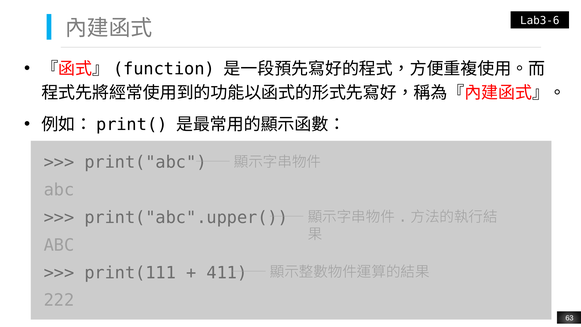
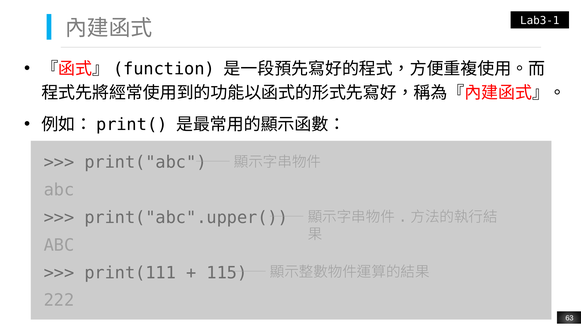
Lab3-6: Lab3-6 -> Lab3-1 (540, 21)
411: 411 -> 115 (227, 273)
